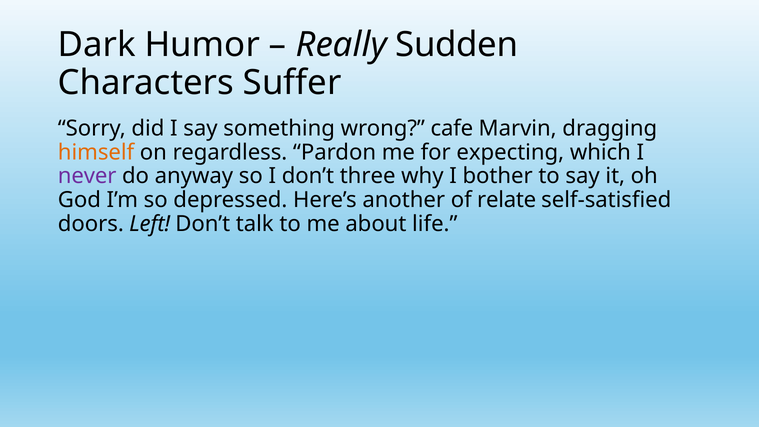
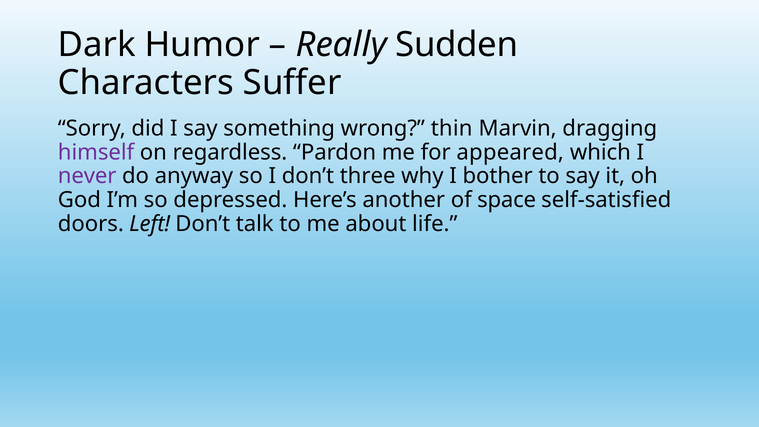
cafe: cafe -> thin (452, 128)
himself colour: orange -> purple (96, 152)
expecting: expecting -> appeared (510, 152)
relate: relate -> space (507, 200)
